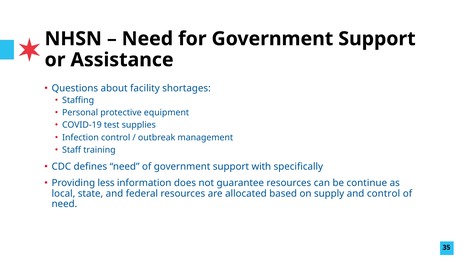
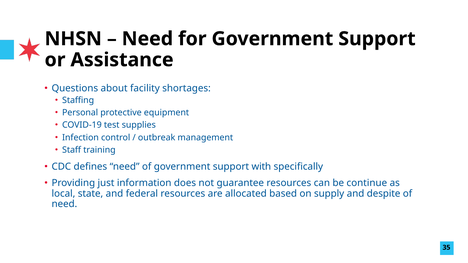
less: less -> just (106, 183)
and control: control -> despite (384, 194)
